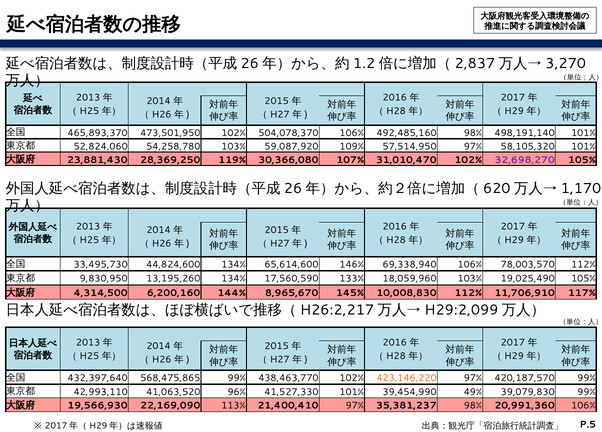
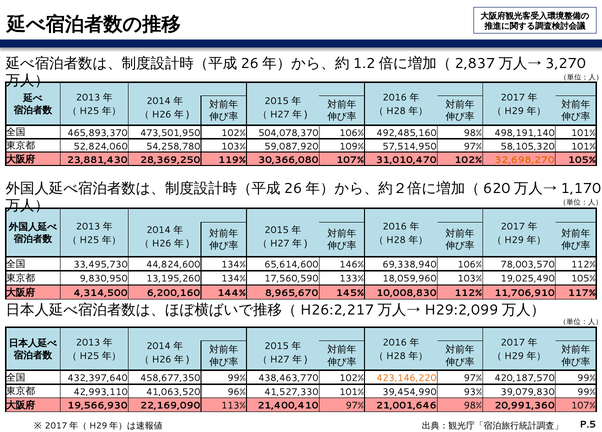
32,698,270 colour: purple -> orange (525, 160)
568,475,865: 568,475,865 -> 458,677,350 (170, 379)
49%: 49% -> 93% (473, 393)
35,381,237: 35,381,237 -> 21,001,646 (406, 406)
20,991,360 106%: 106% -> 107% (583, 406)
